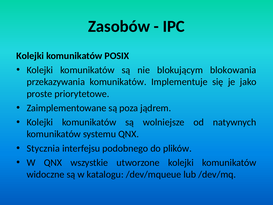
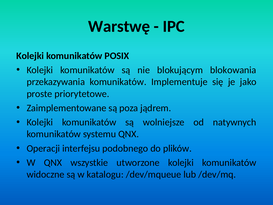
Zasobów: Zasobów -> Warstwę (119, 26)
Stycznia: Stycznia -> Operacji (43, 148)
